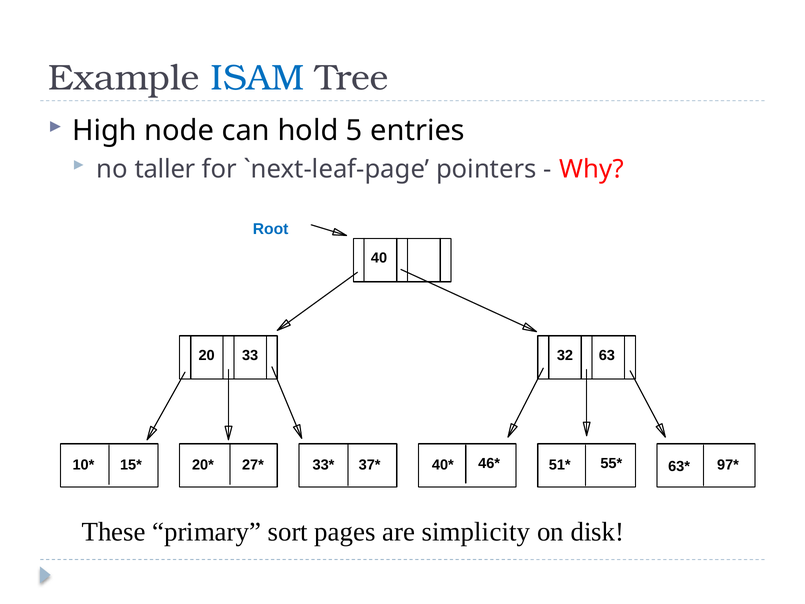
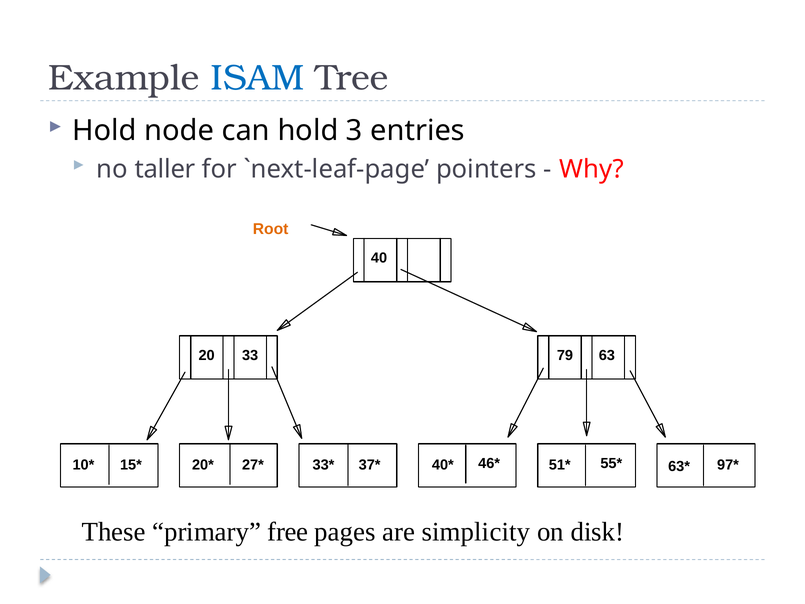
High: High -> Hold (105, 131)
5: 5 -> 3 (354, 131)
Root colour: blue -> orange (271, 229)
32: 32 -> 79 (565, 355)
sort: sort -> free (288, 532)
